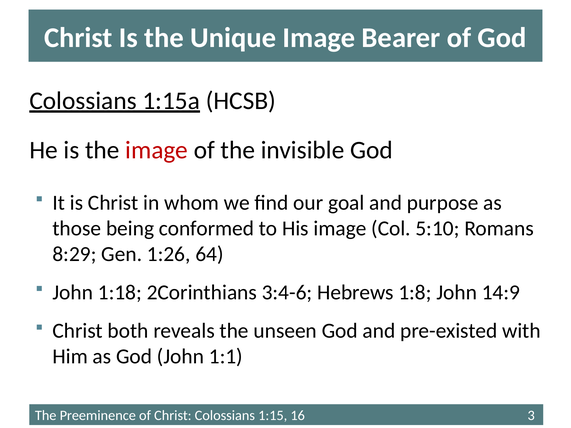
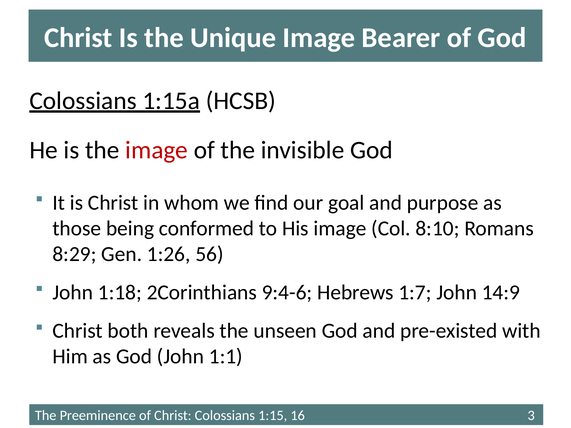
5:10: 5:10 -> 8:10 (437, 228)
64: 64 -> 56 (209, 254)
3:4-6: 3:4-6 -> 9:4-6 (287, 293)
1:8: 1:8 -> 1:7 (415, 293)
